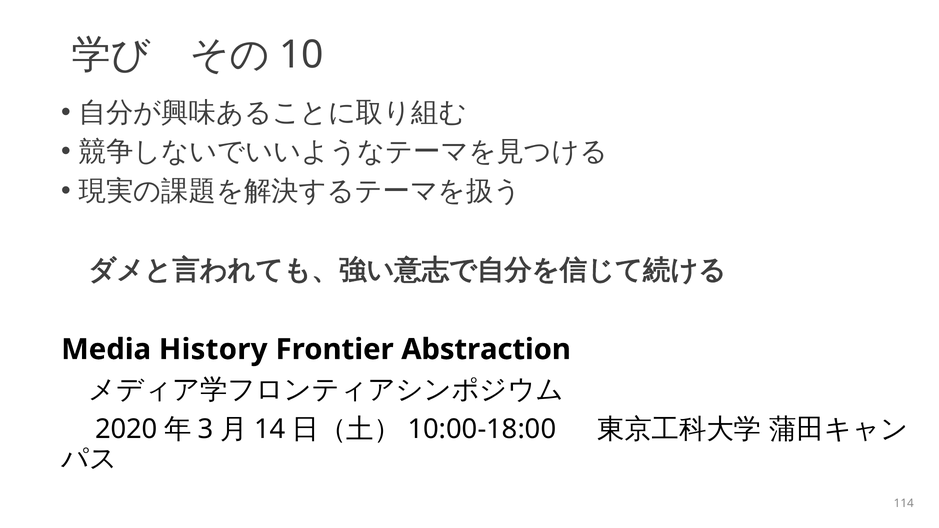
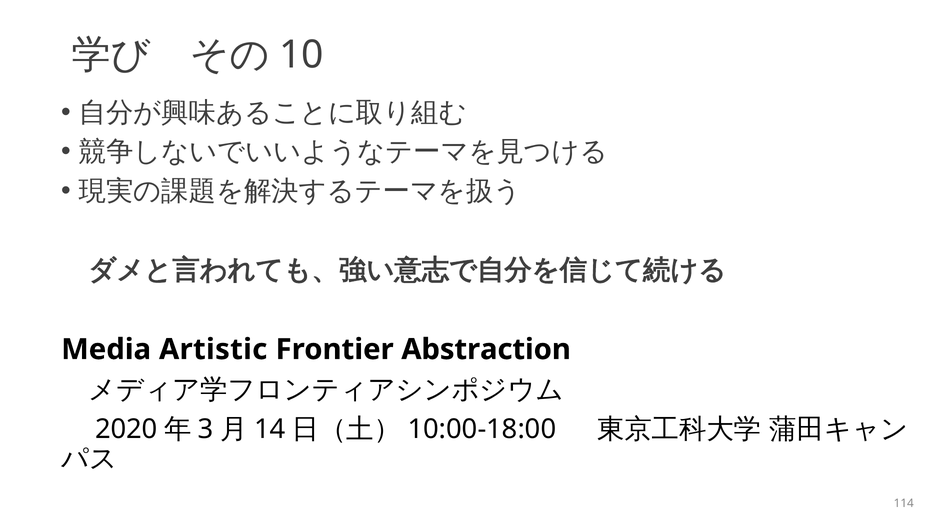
History: History -> Artistic (213, 350)
